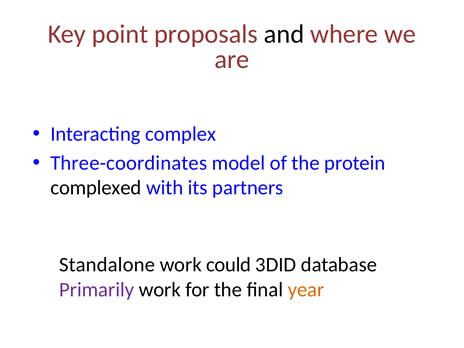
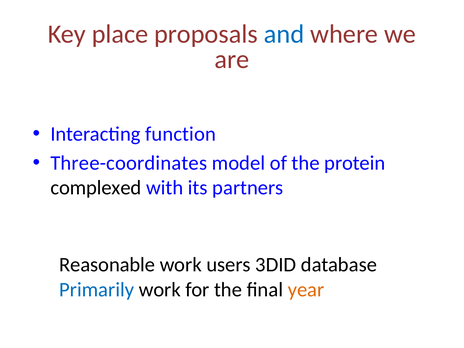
point: point -> place (120, 34)
and colour: black -> blue (284, 34)
complex: complex -> function (181, 134)
Standalone: Standalone -> Reasonable (107, 265)
could: could -> users (229, 265)
Primarily colour: purple -> blue (97, 290)
